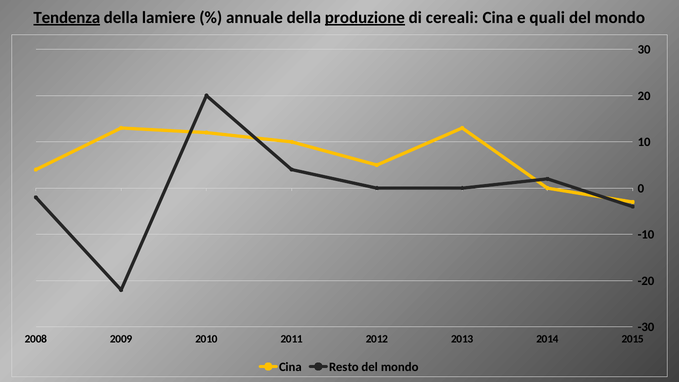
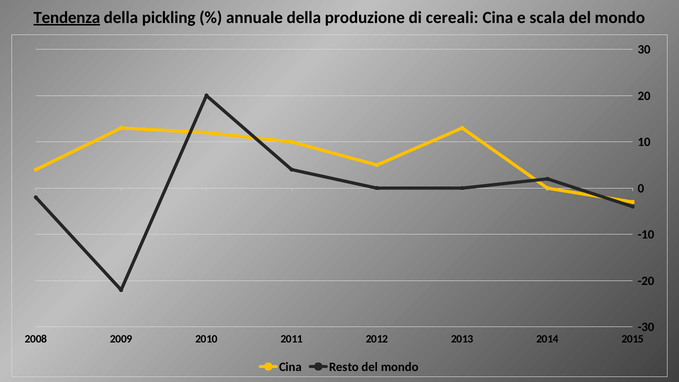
lamiere: lamiere -> pickling (169, 17)
produzione underline: present -> none (365, 17)
quali: quali -> scala (547, 17)
